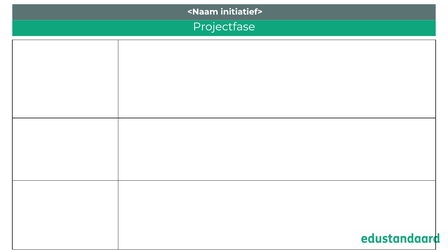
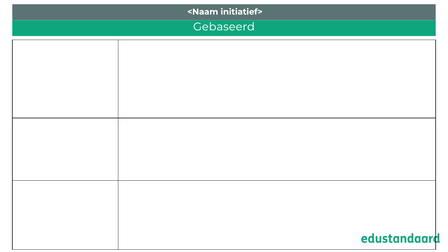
Projectfase: Projectfase -> Gebaseerd (224, 27)
